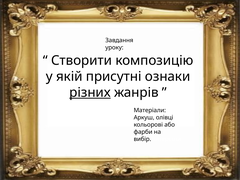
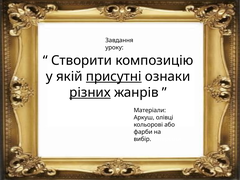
присутні underline: none -> present (114, 76)
